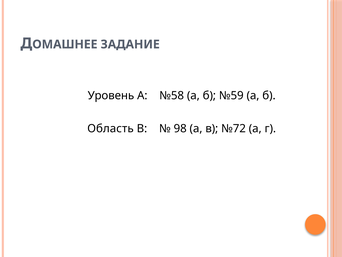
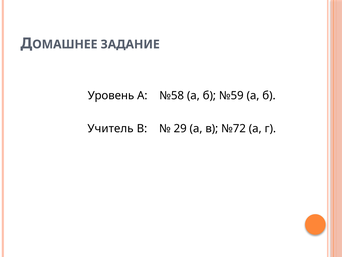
Область: Область -> Учитель (110, 128)
98: 98 -> 29 (180, 128)
